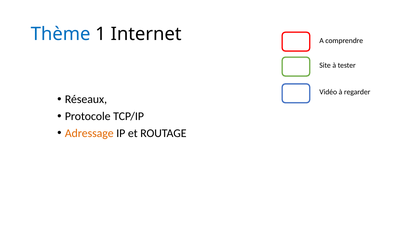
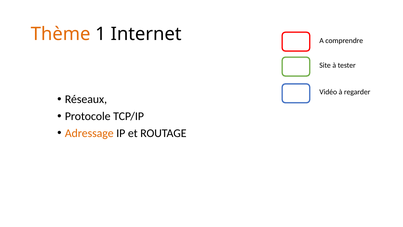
Thème colour: blue -> orange (61, 34)
